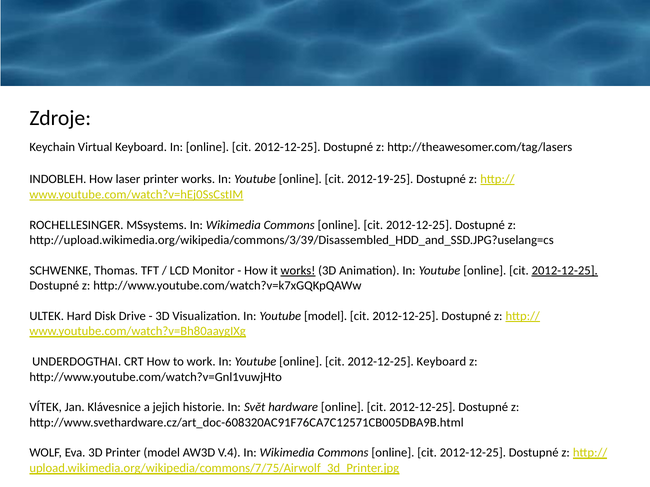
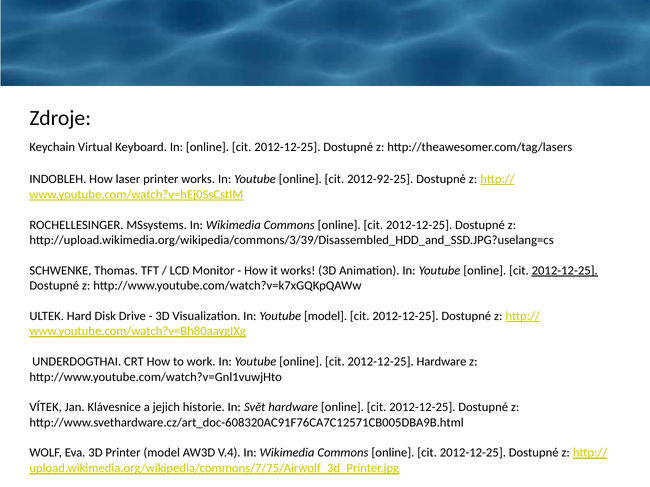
2012-19-25: 2012-19-25 -> 2012-92-25 (380, 179)
works underline: present -> none (298, 271)
2012-12-25 Keyboard: Keyboard -> Hardware (442, 362)
